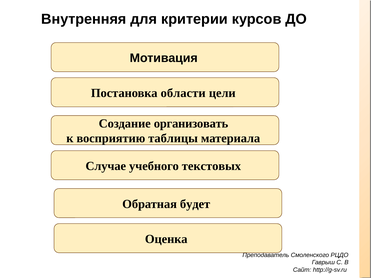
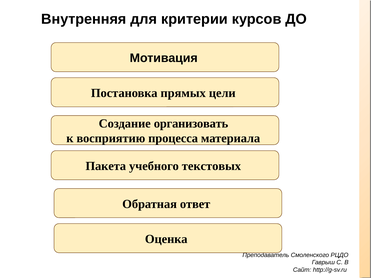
области: области -> прямых (183, 93)
таблицы: таблицы -> процесса (173, 139)
Случае: Случае -> Пакета (106, 166)
будет: будет -> ответ (195, 204)
